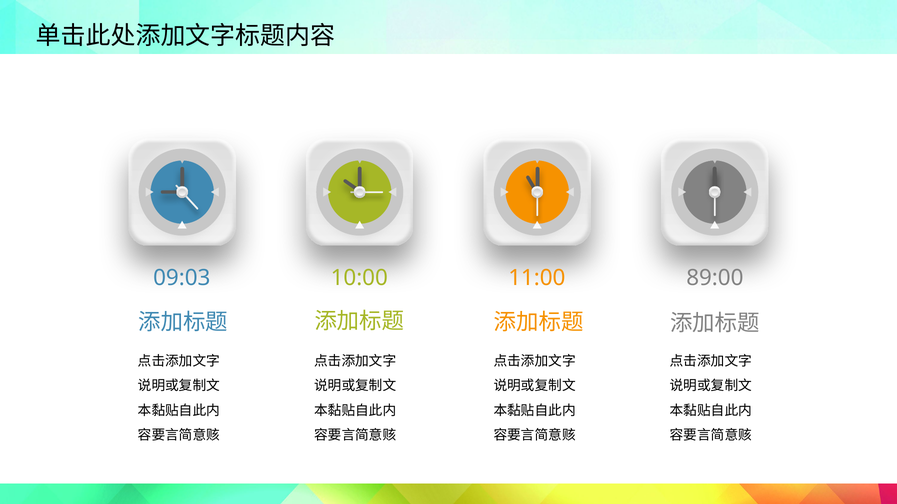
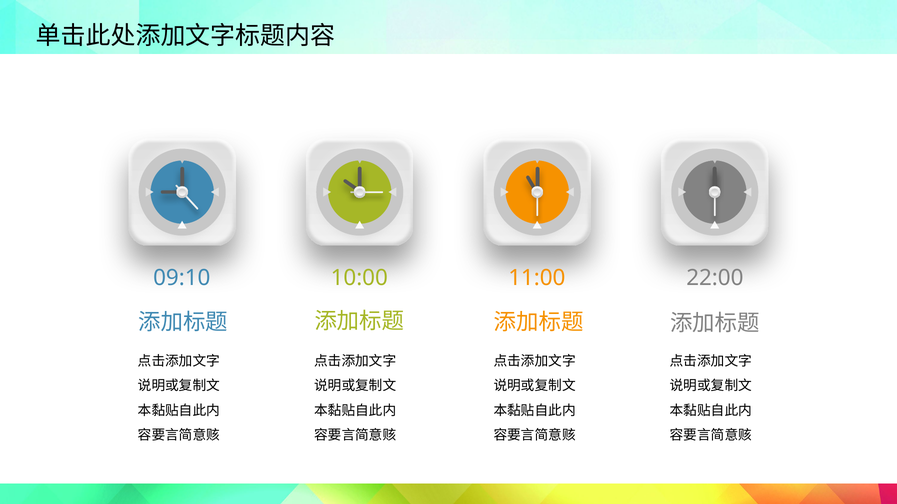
09:03: 09:03 -> 09:10 (182, 278)
89:00: 89:00 -> 22:00 (715, 278)
